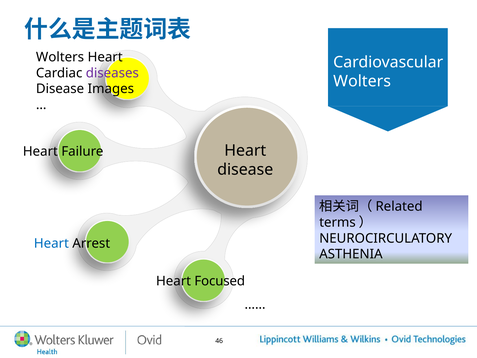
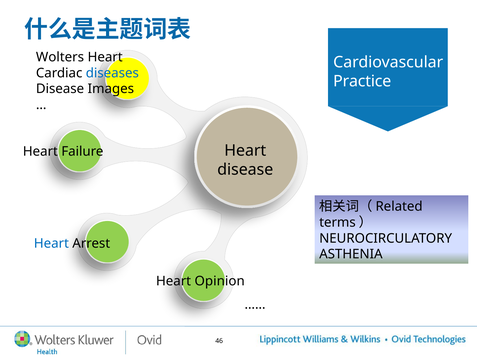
diseases colour: purple -> blue (112, 73)
Wolters: Wolters -> Practice (362, 81)
Focused: Focused -> Opinion (220, 281)
